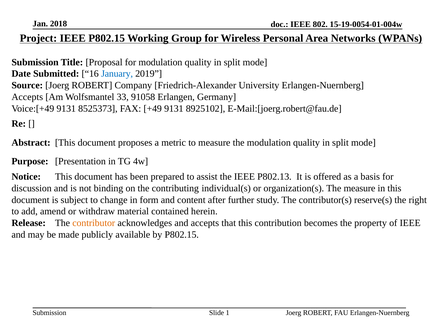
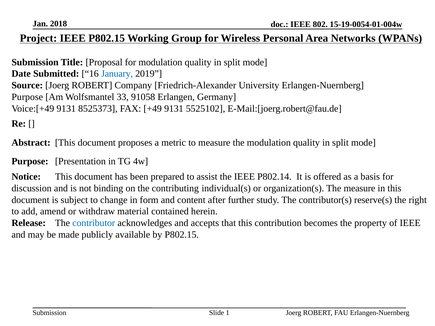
Accepts: Accepts -> Purpose (27, 97)
8925102: 8925102 -> 5525102 (206, 109)
P802.13: P802.13 -> P802.14 (274, 177)
contributor colour: orange -> blue (94, 223)
